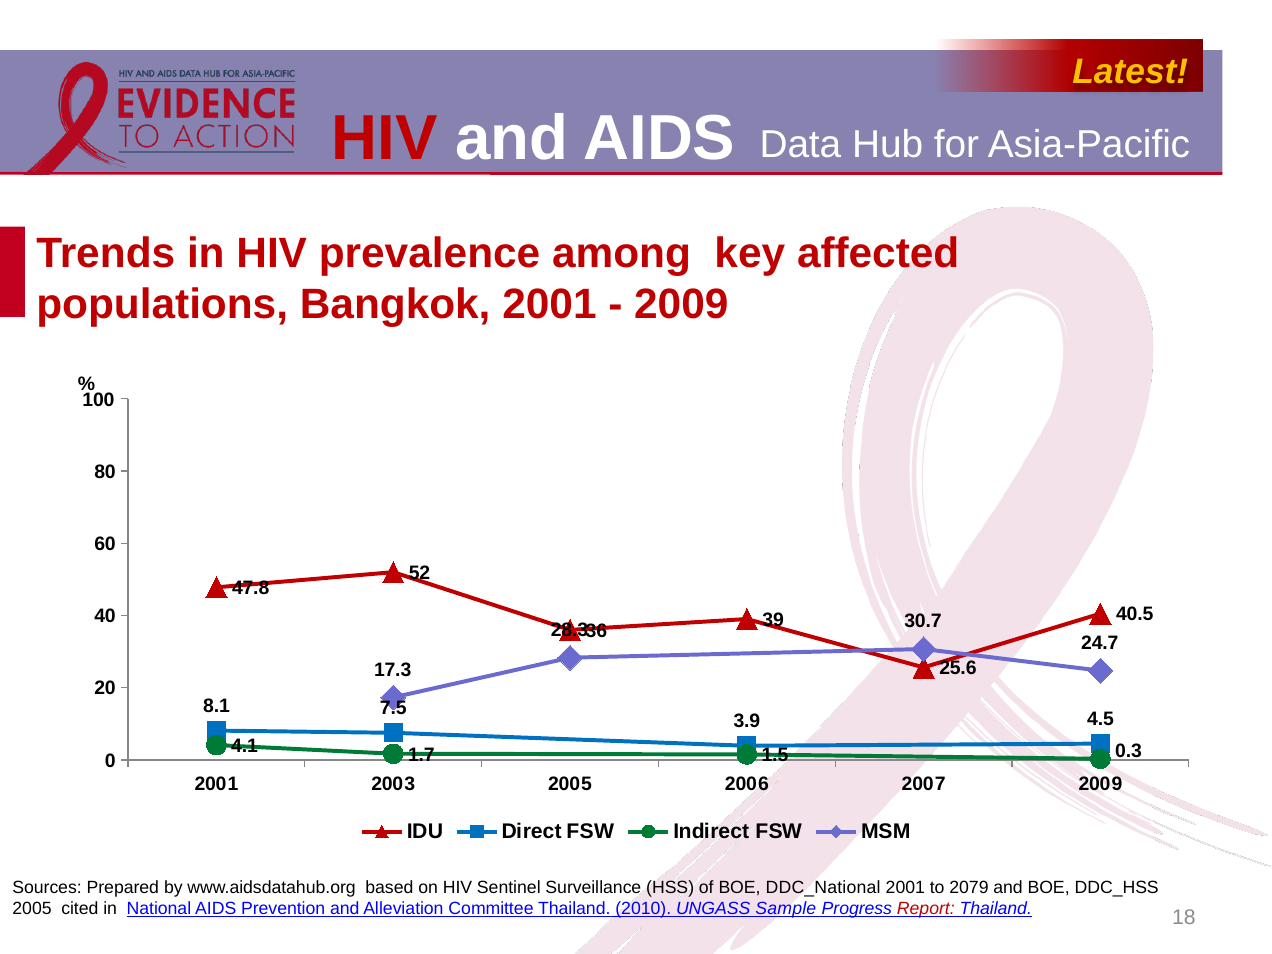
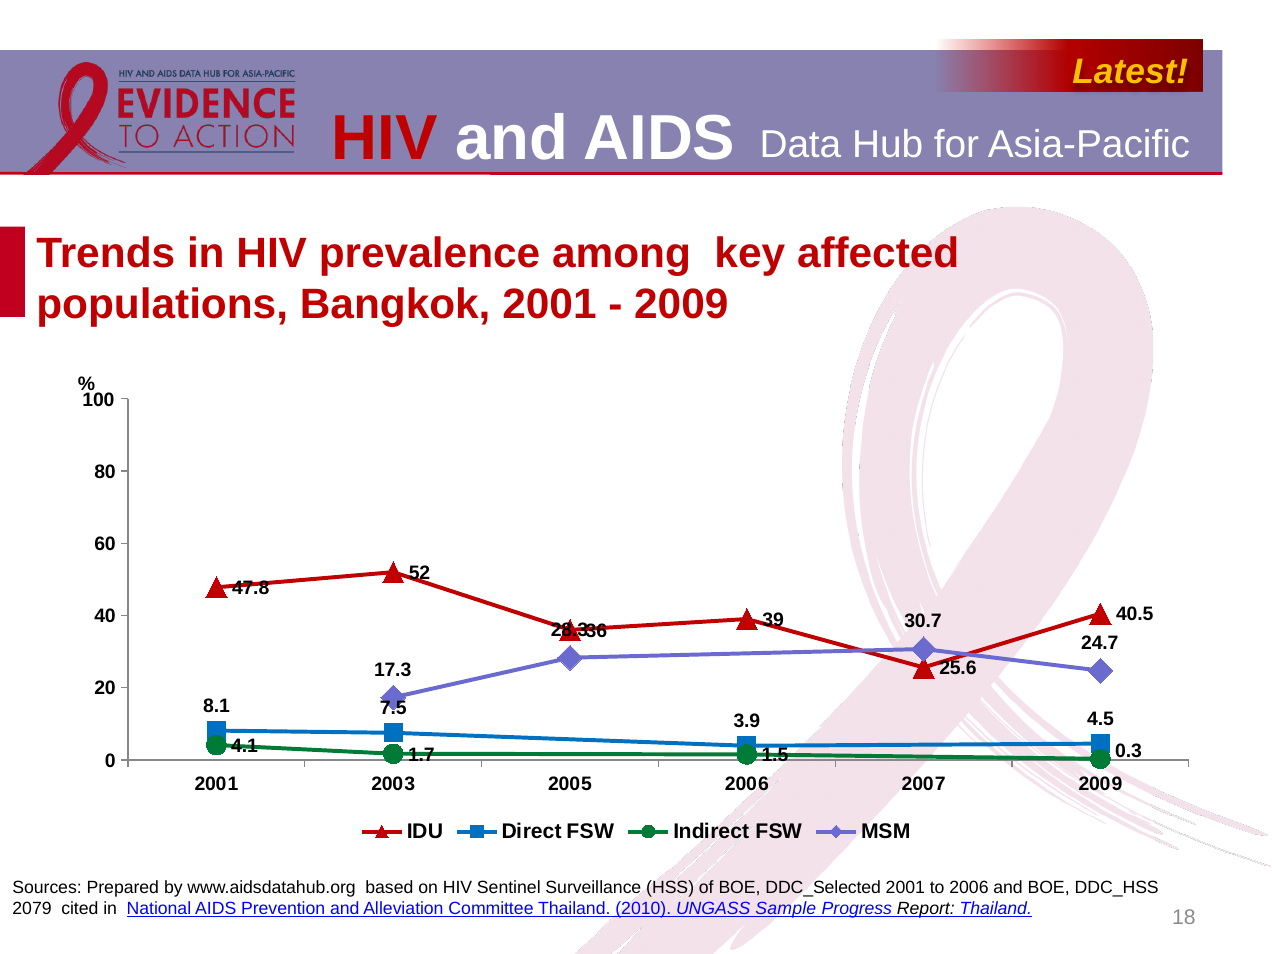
DDC_National: DDC_National -> DDC_Selected (823, 887)
to 2079: 2079 -> 2006 (969, 887)
2005: 2005 -> 2079 (32, 909)
Report colour: red -> black (926, 909)
